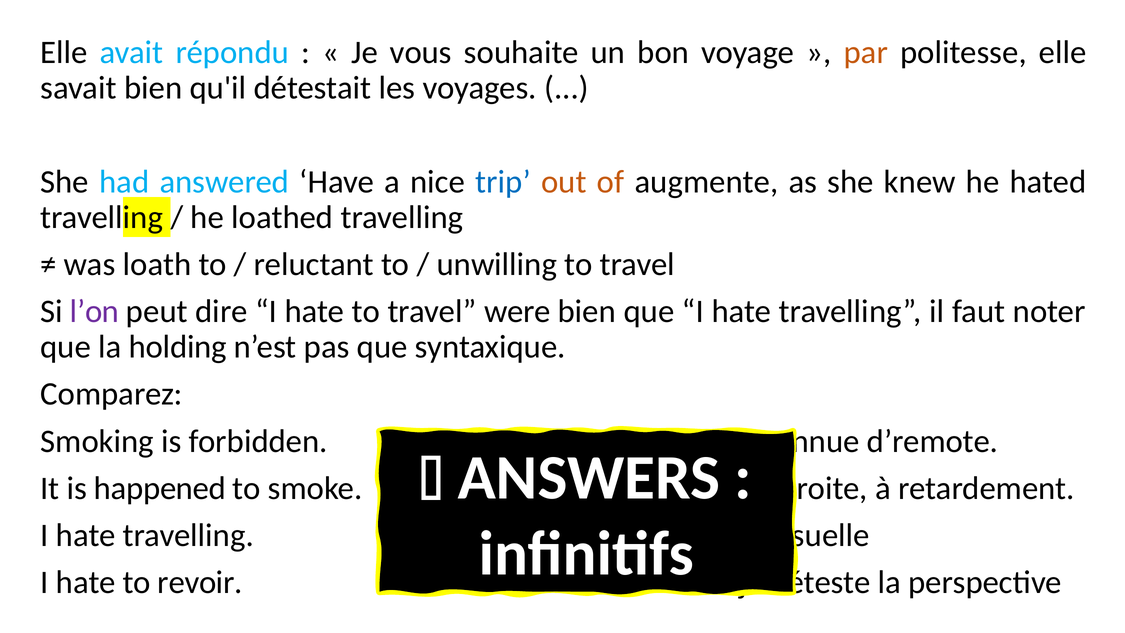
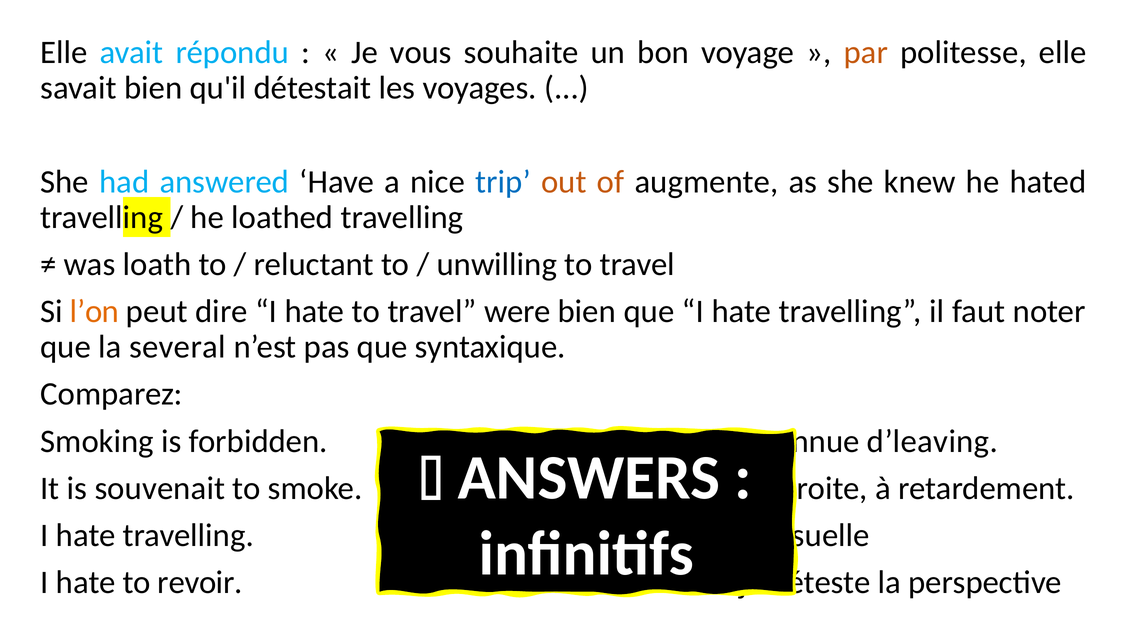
l’on colour: purple -> orange (95, 312)
holding: holding -> several (177, 347)
d’remote: d’remote -> d’leaving (932, 441)
happened: happened -> souvenait (160, 488)
